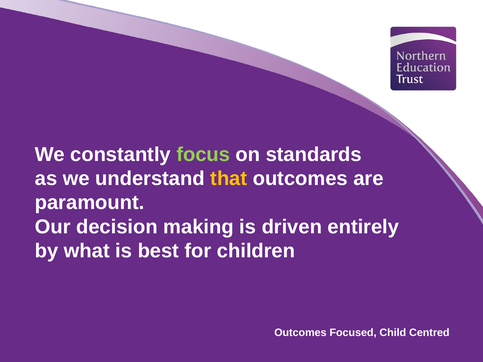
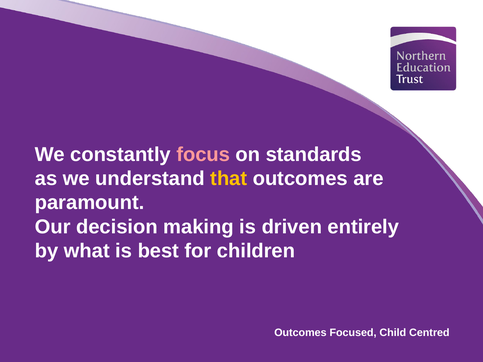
focus colour: light green -> pink (203, 155)
